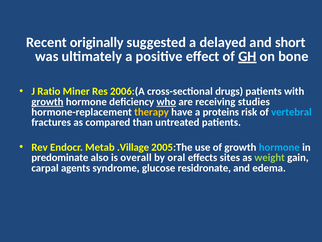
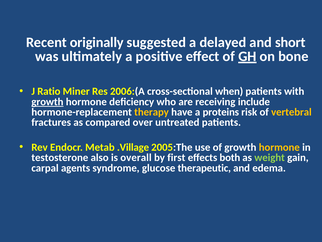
drugs: drugs -> when (229, 91)
who underline: present -> none (166, 102)
studies: studies -> include (254, 102)
vertebral colour: light blue -> yellow (291, 112)
than: than -> over (143, 122)
hormone colour: light blue -> yellow (279, 147)
predominate: predominate -> testosterone (60, 157)
oral: oral -> first (176, 157)
sites: sites -> both (230, 157)
residronate: residronate -> therapeutic (204, 168)
